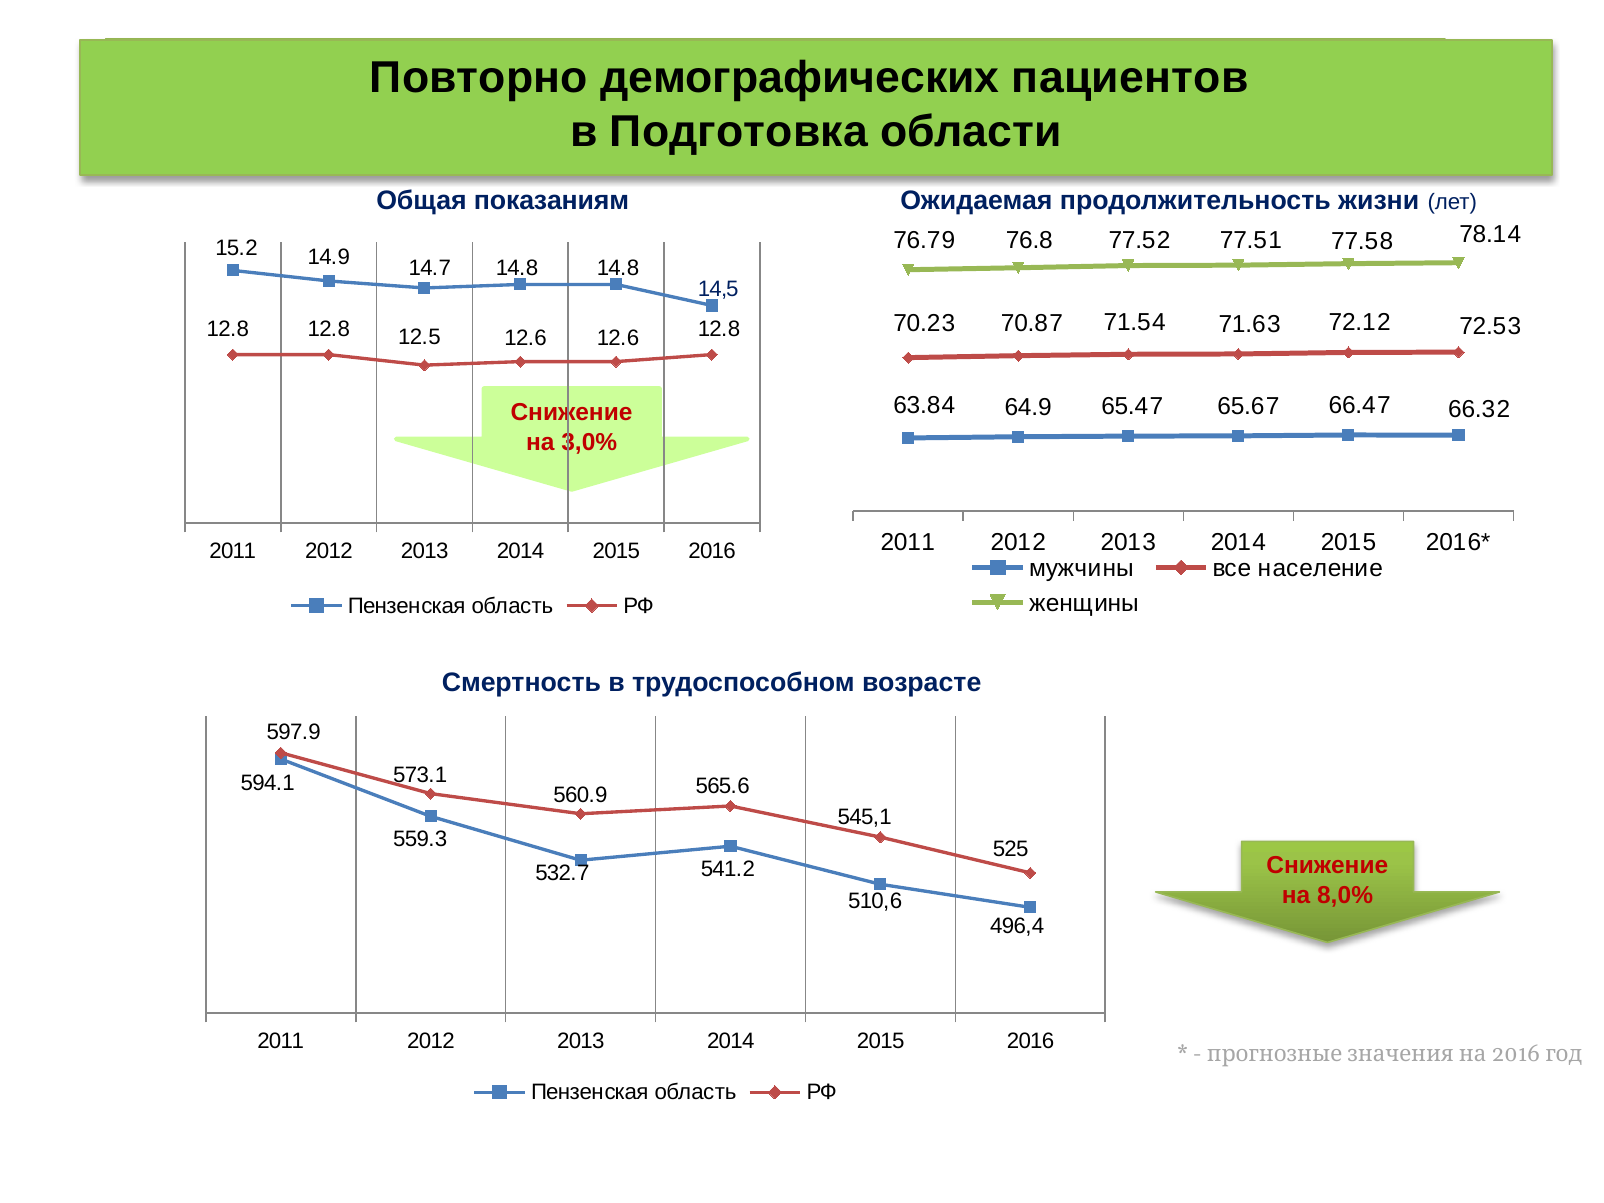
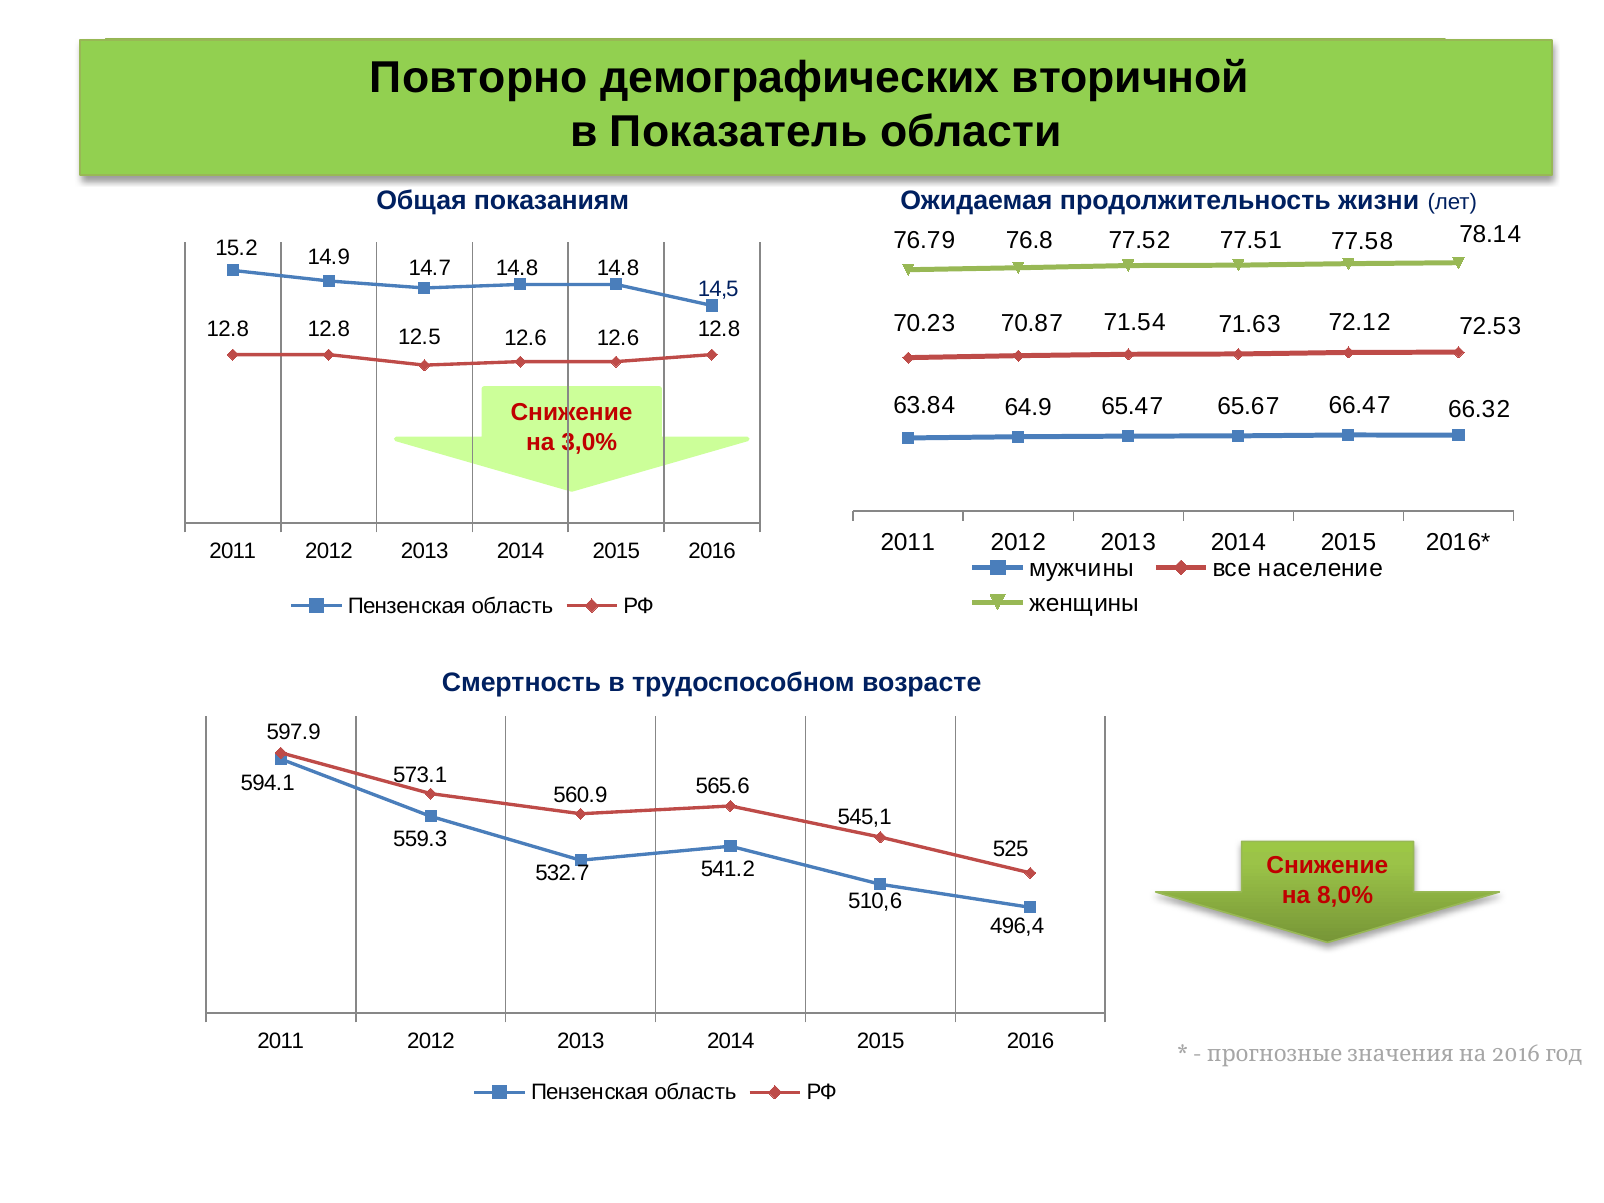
пациентов: пациентов -> вторичной (1131, 78)
Подготовка: Подготовка -> Показатель (739, 131)
